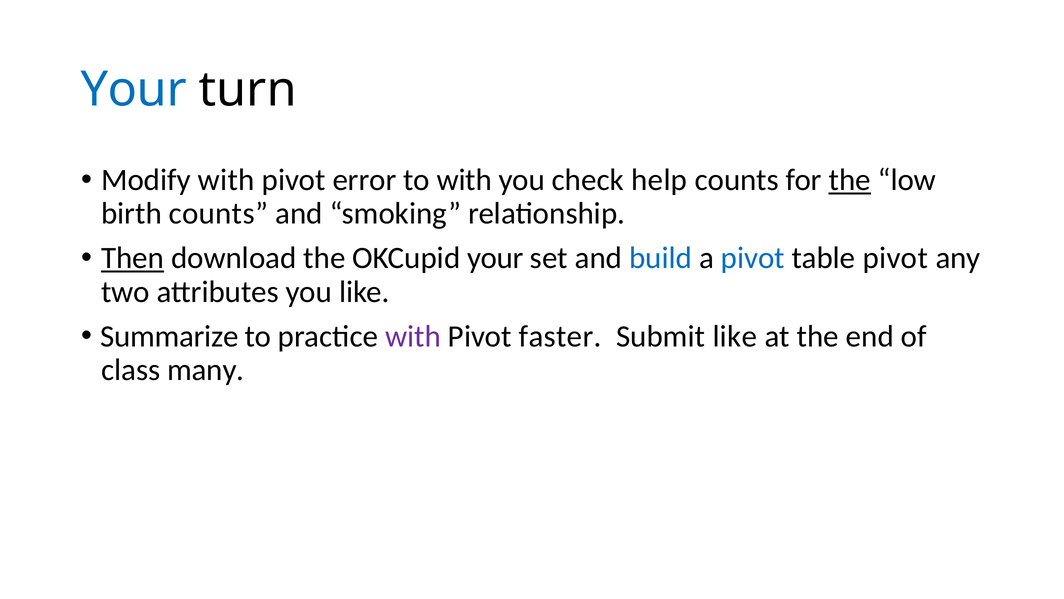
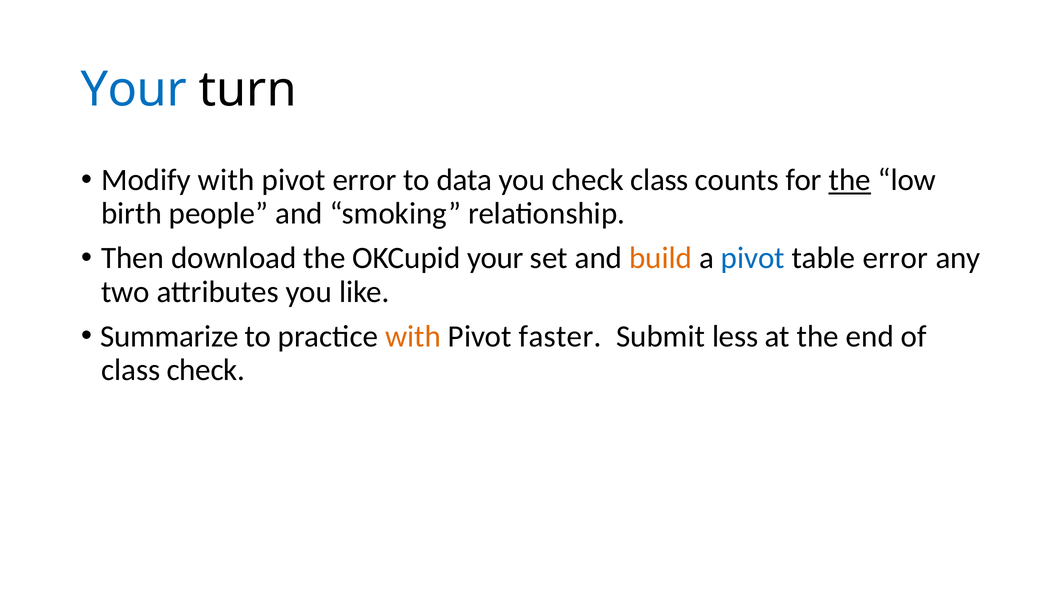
to with: with -> data (464, 180)
check help: help -> class (660, 180)
birth counts: counts -> people (219, 213)
Then underline: present -> none (133, 258)
build colour: blue -> orange (661, 258)
table pivot: pivot -> error (895, 258)
with colour: purple -> orange (413, 336)
Submit like: like -> less (735, 336)
class many: many -> check (206, 370)
